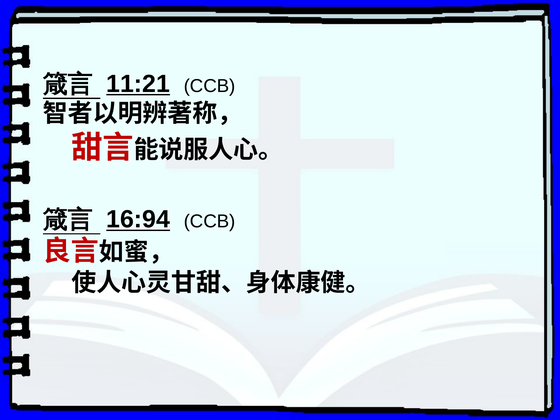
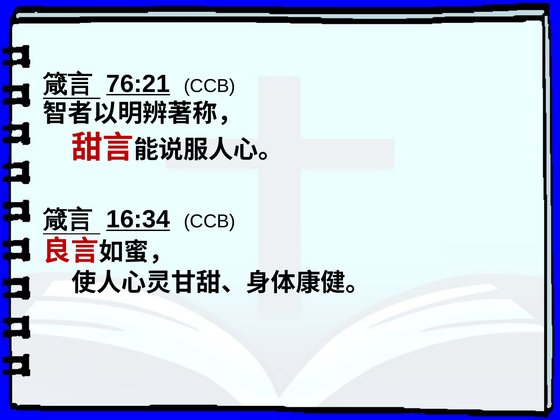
11:21: 11:21 -> 76:21 (138, 84)
16:94: 16:94 -> 16:34 (138, 219)
